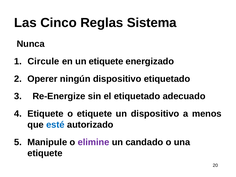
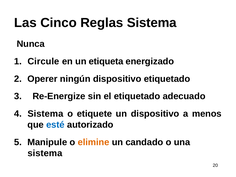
un etiquete: etiquete -> etiqueta (106, 61)
Etiquete: Etiquete -> Sistema (45, 114)
elimine colour: purple -> orange (94, 142)
etiquete: etiquete -> sistema (45, 153)
